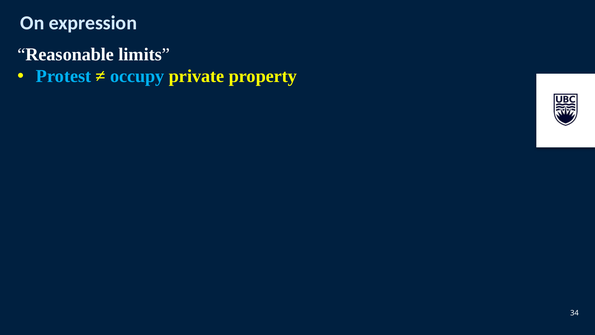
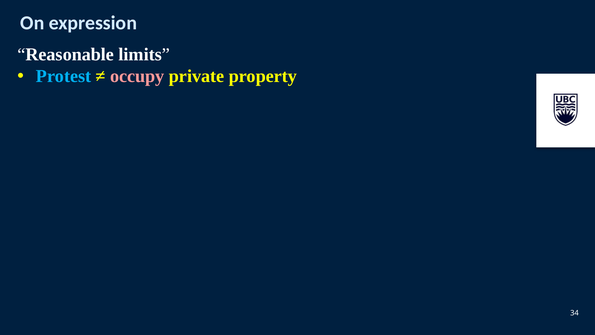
occupy colour: light blue -> pink (137, 76)
